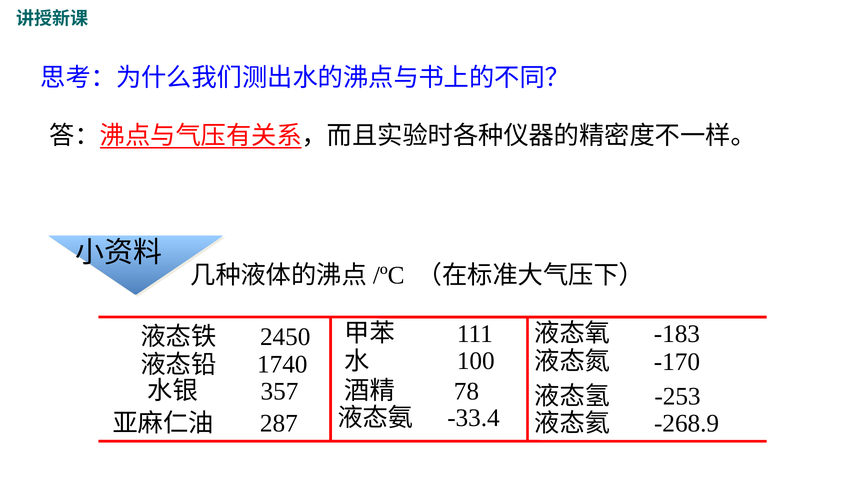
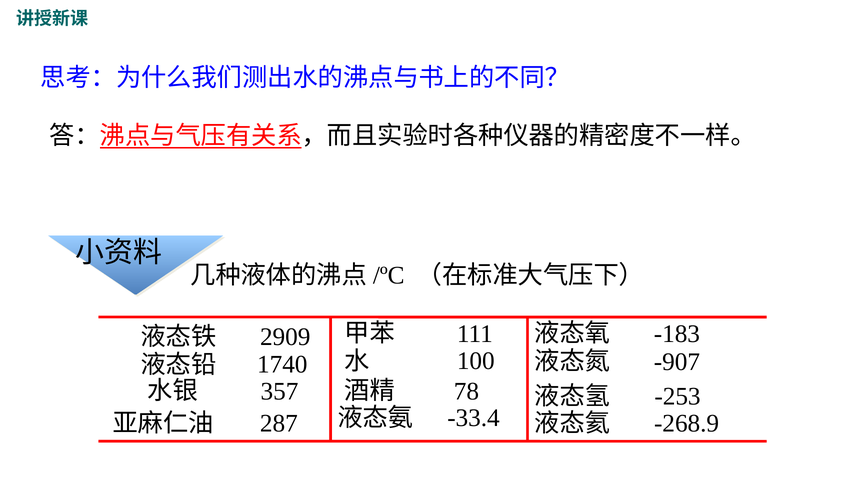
2450: 2450 -> 2909 (285, 337)
-170: -170 -> -907 (677, 362)
